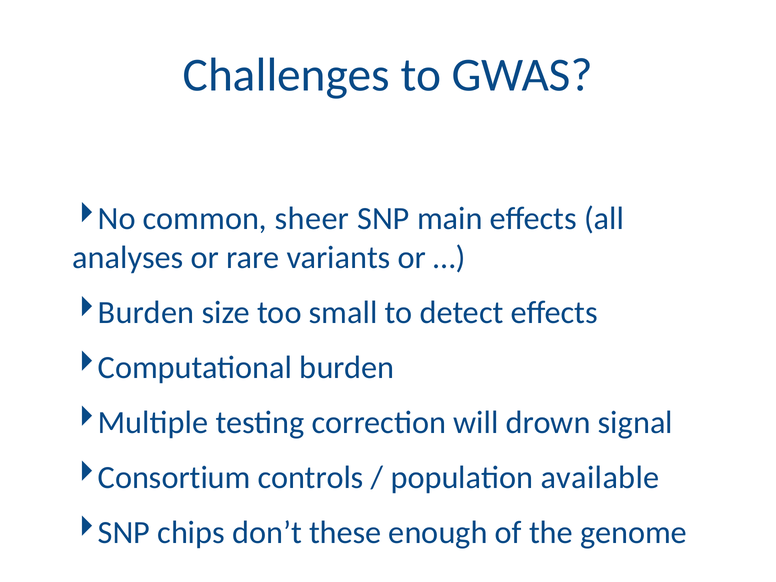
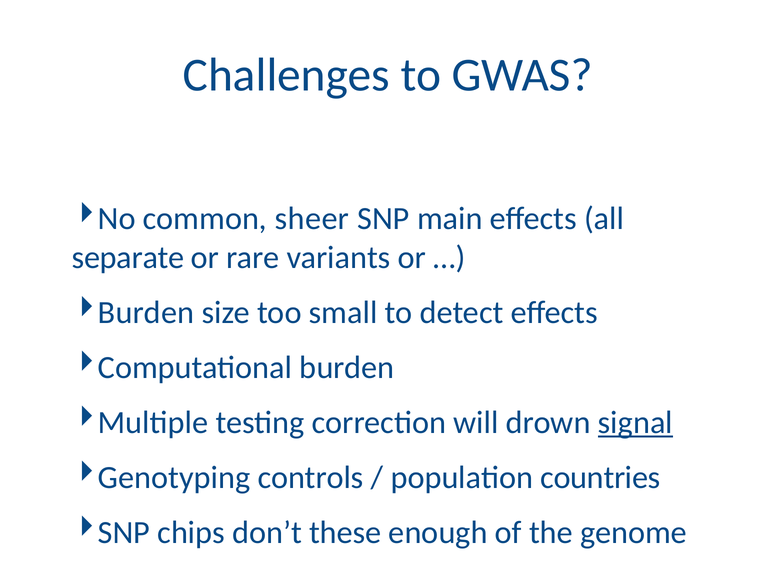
analyses: analyses -> separate (128, 258)
signal underline: none -> present (635, 422)
Consortium: Consortium -> Genotyping (174, 477)
available: available -> countries (600, 477)
